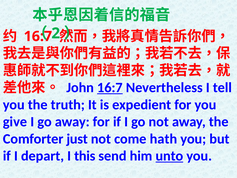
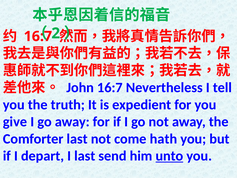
16:7 underline: present -> none (110, 87)
Comforter just: just -> last (77, 139)
I this: this -> last (85, 156)
